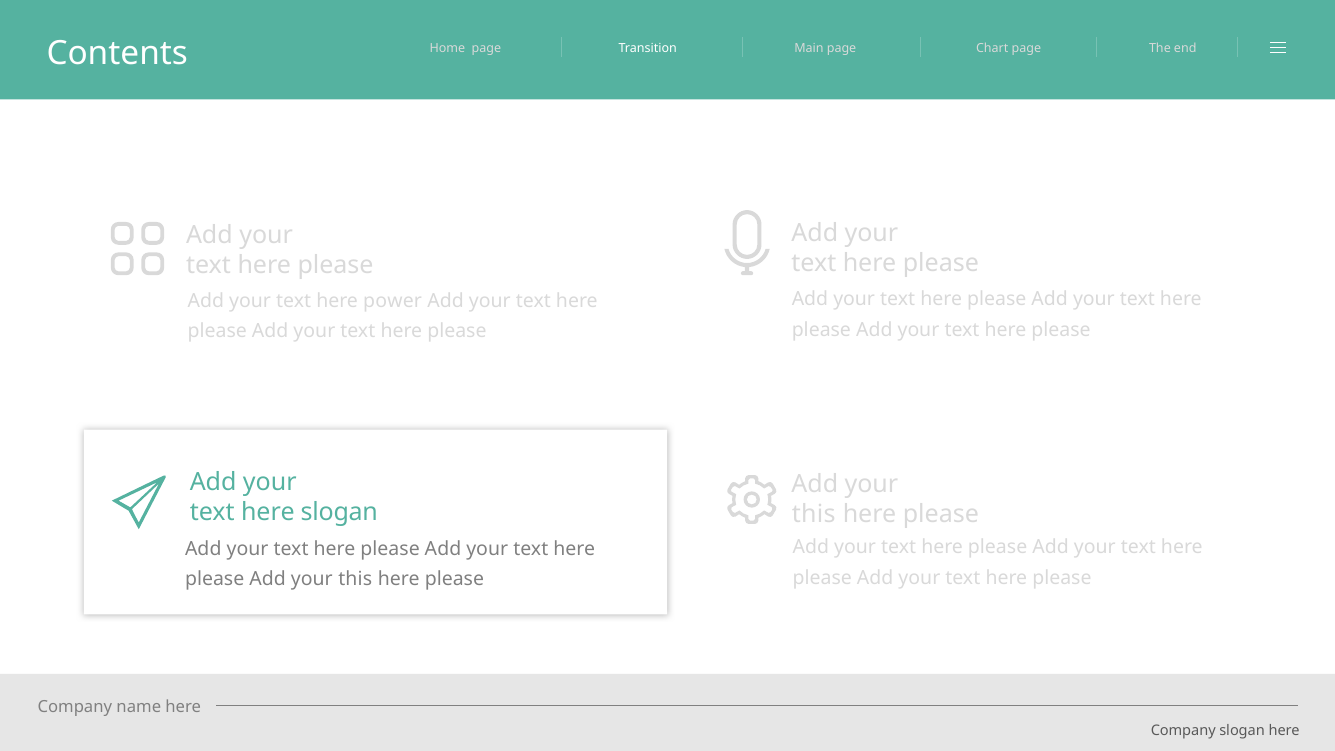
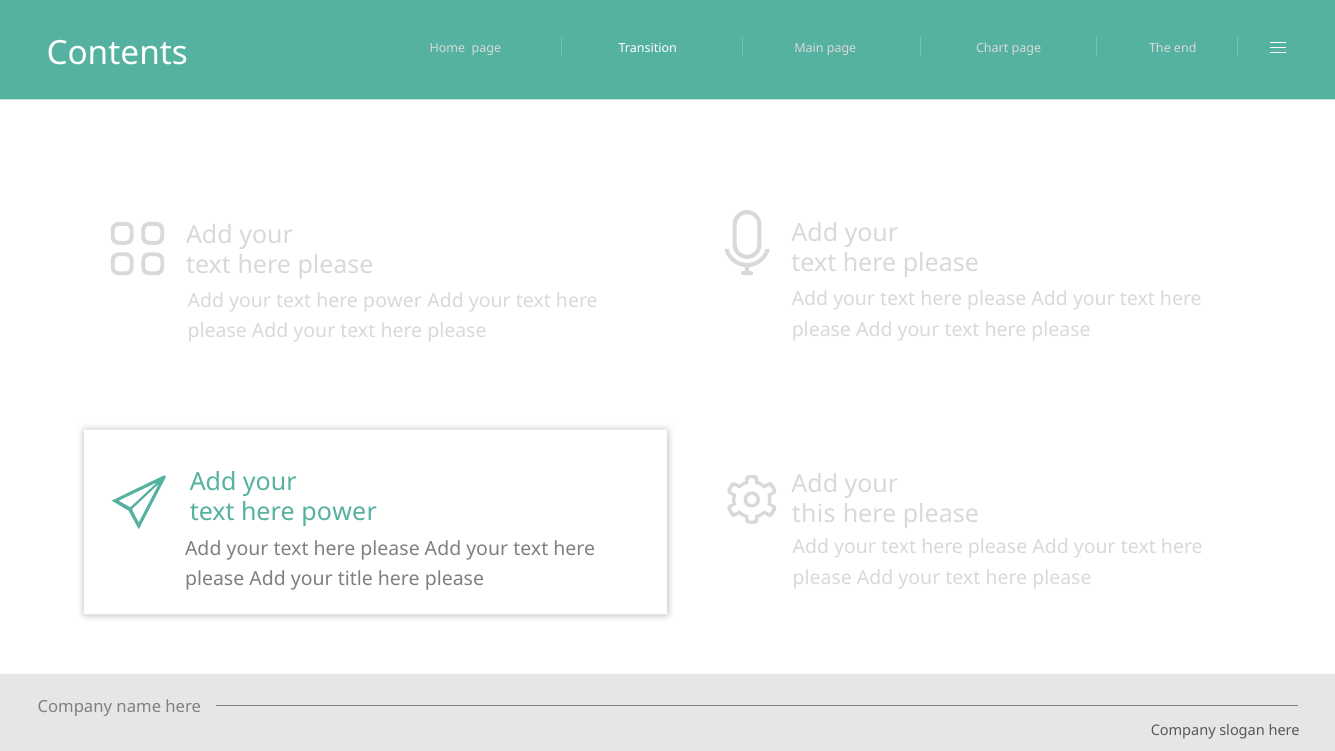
slogan: slogan -> power (339, 513)
this: this -> title (355, 579)
